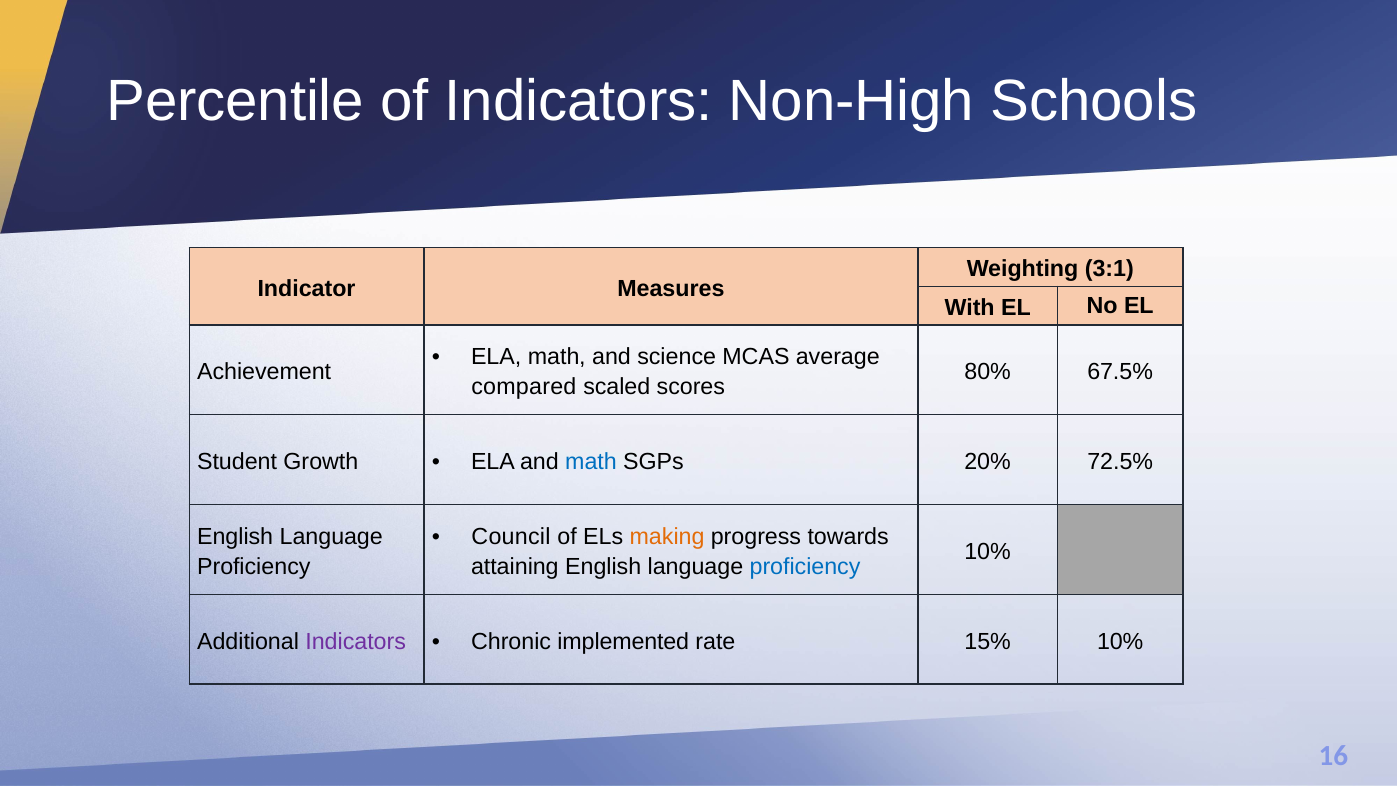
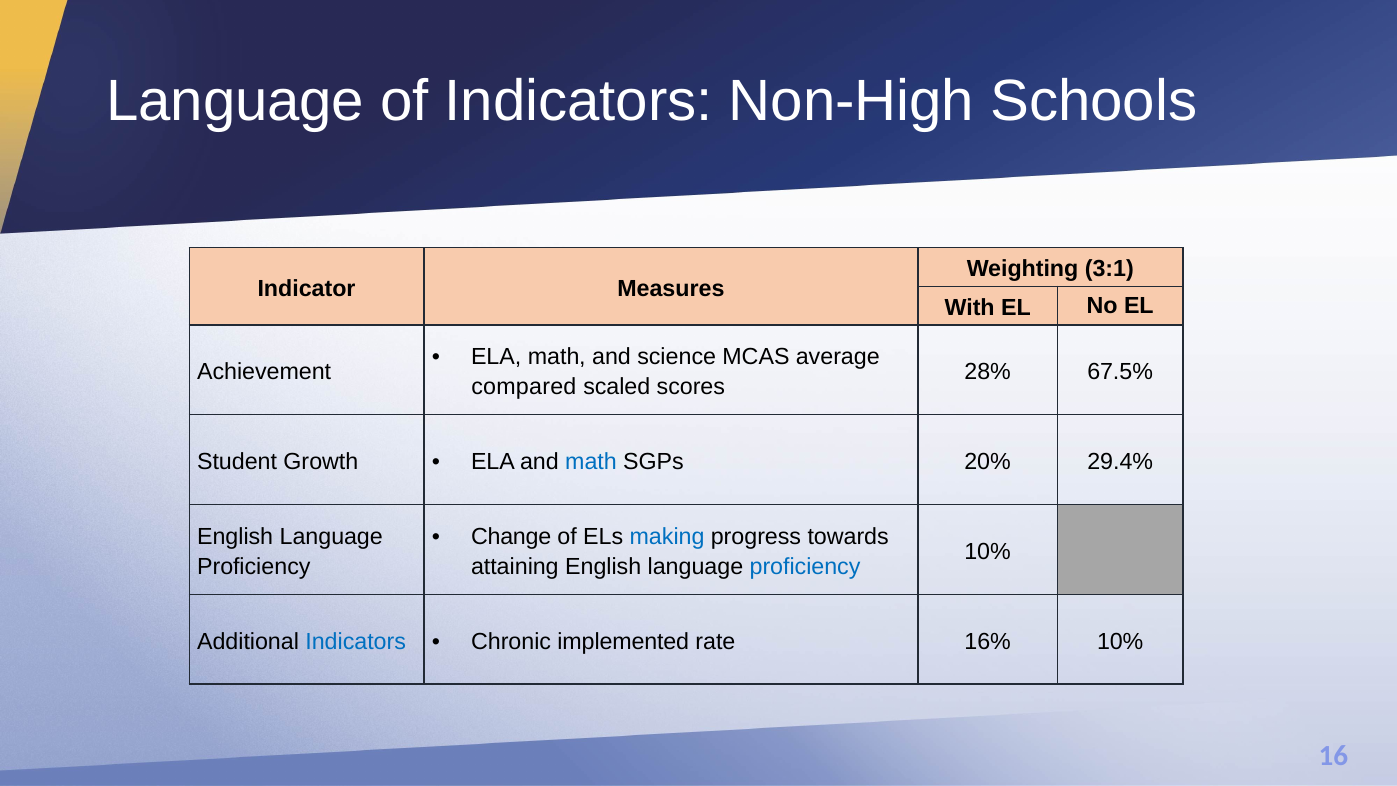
Percentile: Percentile -> Language (235, 101)
80%: 80% -> 28% (988, 372)
72.5%: 72.5% -> 29.4% (1120, 462)
Council: Council -> Change (511, 537)
making colour: orange -> blue (667, 537)
Indicators colour: purple -> blue (356, 641)
15%: 15% -> 16% (988, 641)
